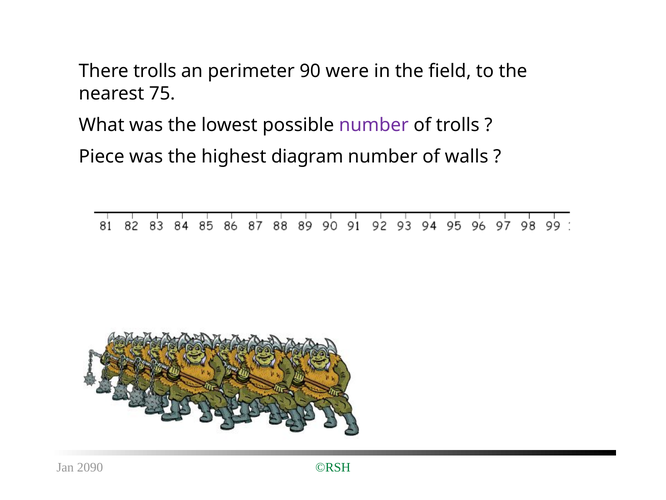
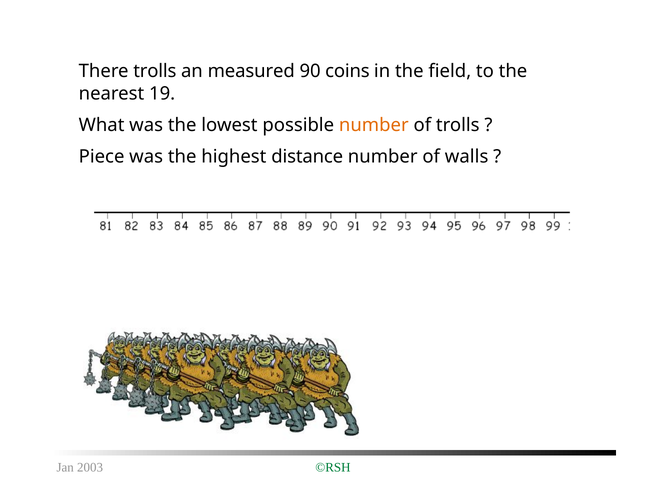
perimeter: perimeter -> measured (251, 71)
were: were -> coins (347, 71)
75: 75 -> 19 (162, 93)
number colour: purple -> orange (374, 125)
diagram: diagram -> distance (307, 156)
2090: 2090 -> 2003 (90, 467)
